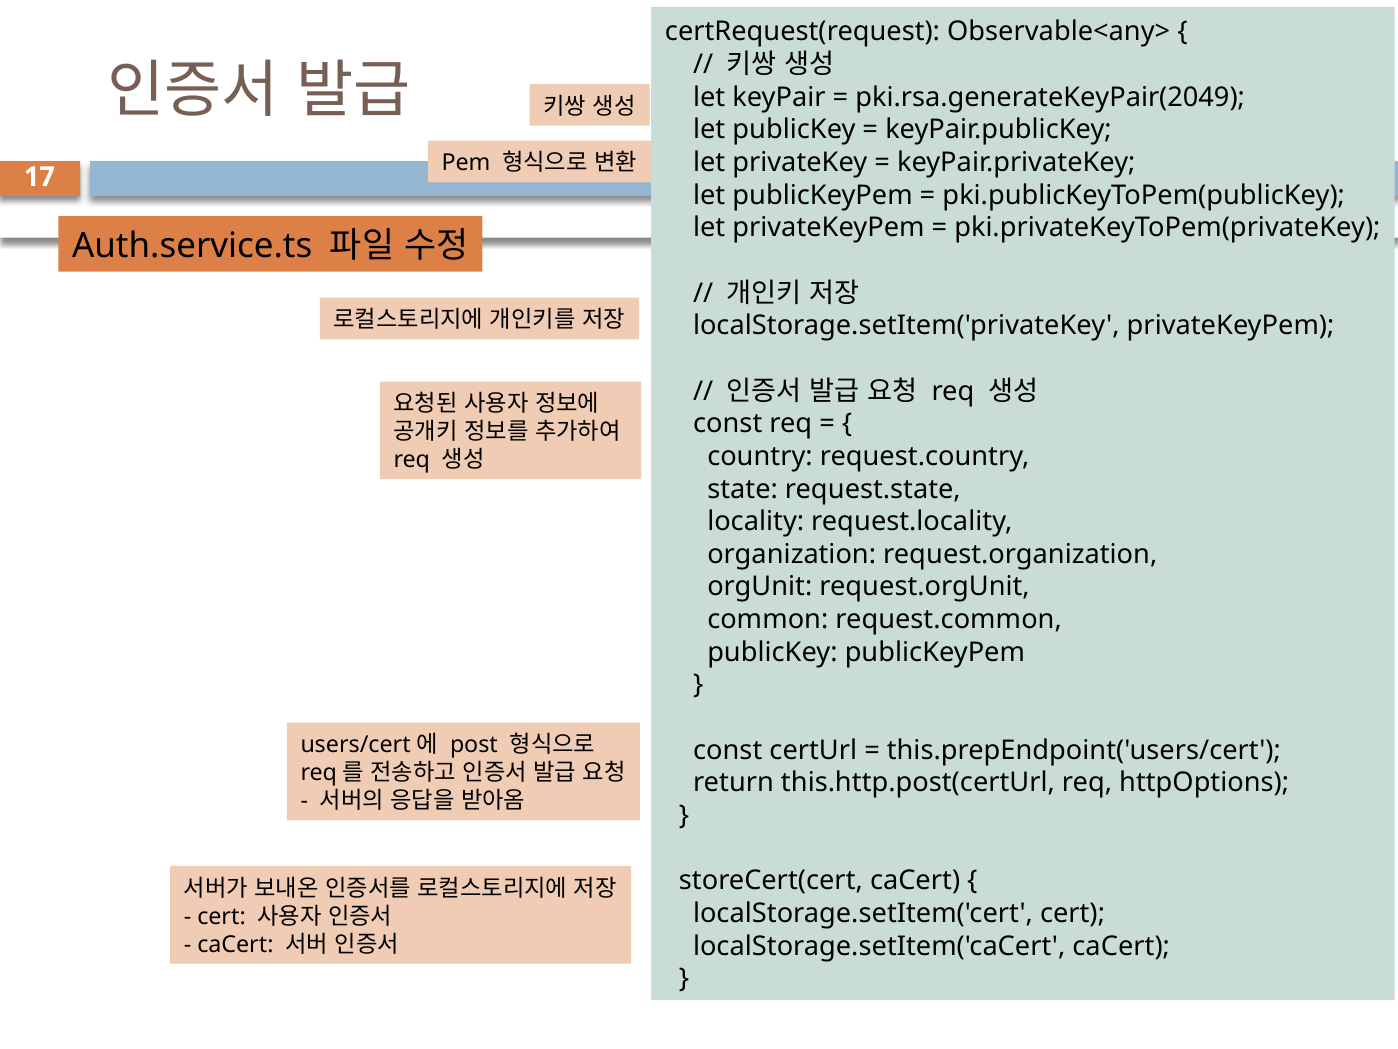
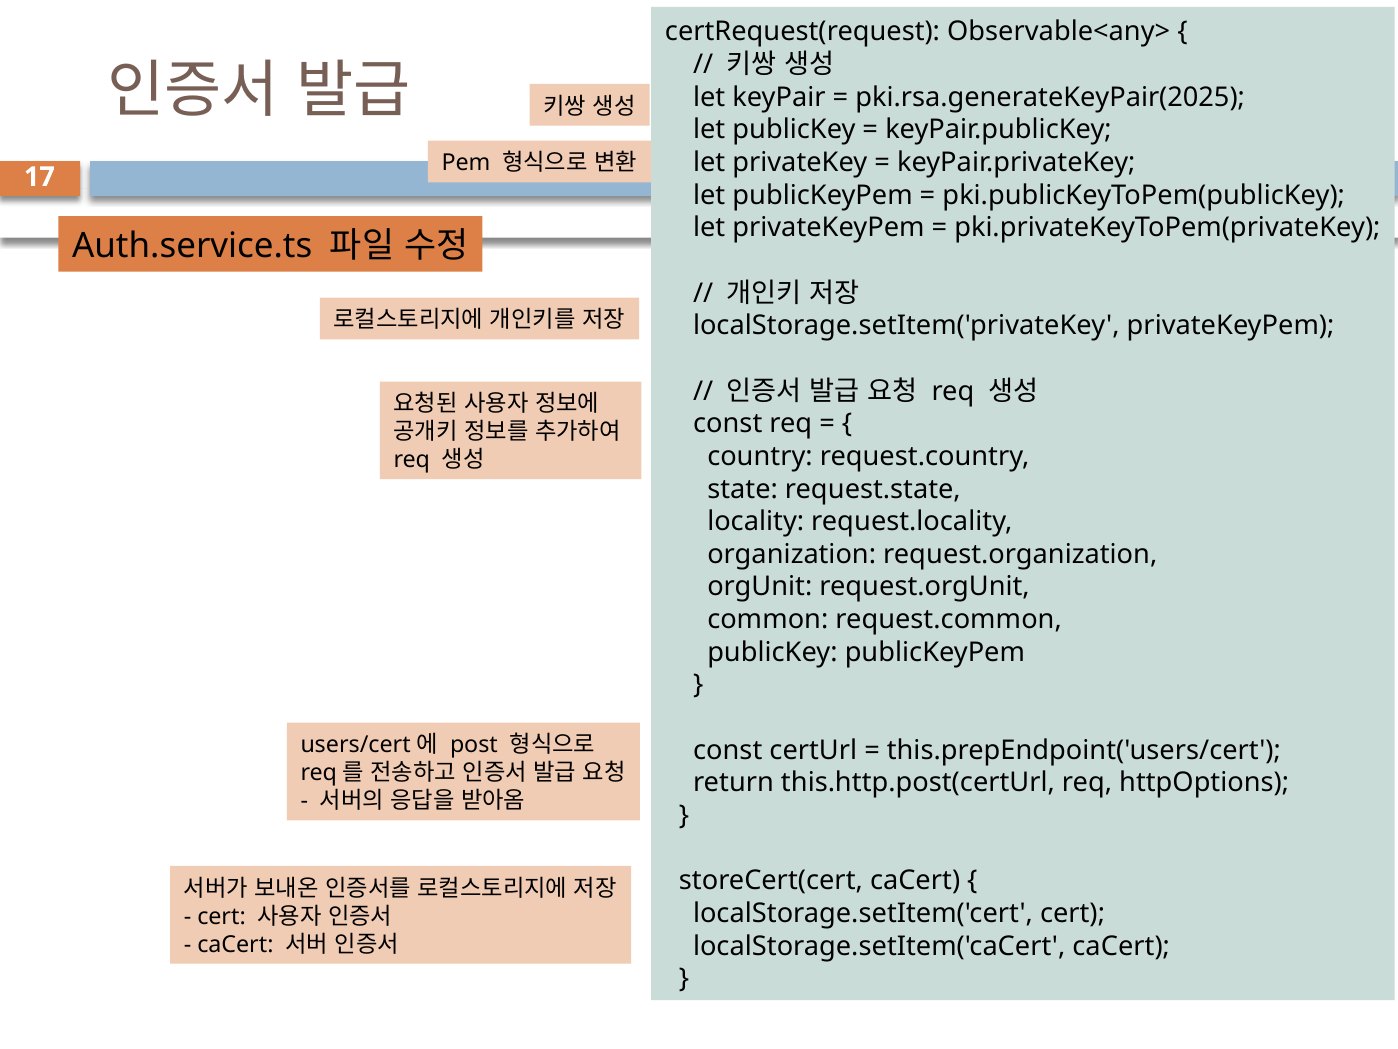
pki.rsa.generateKeyPair(2049: pki.rsa.generateKeyPair(2049 -> pki.rsa.generateKeyPair(2025 (1050, 97)
